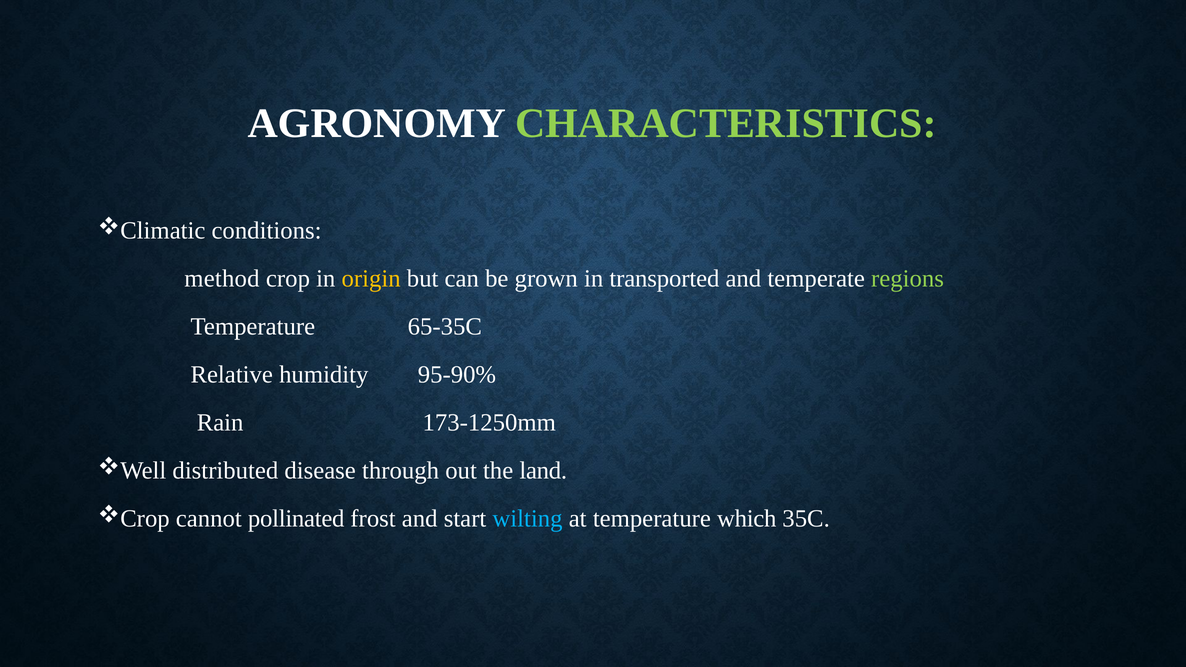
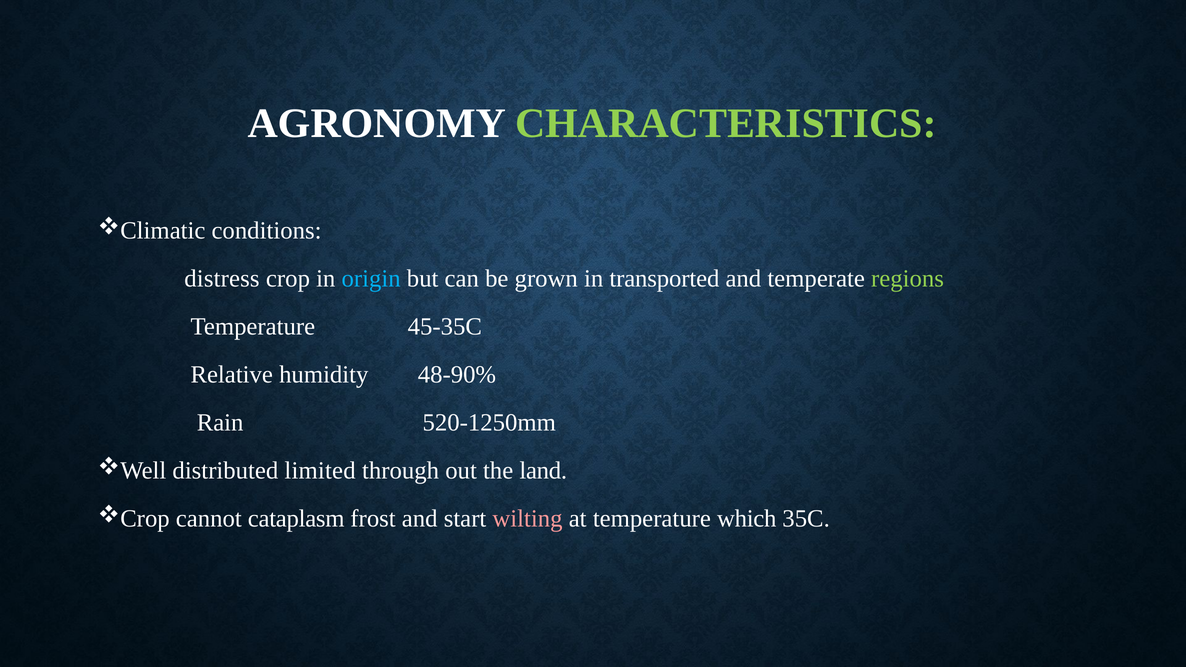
method: method -> distress (222, 279)
origin colour: yellow -> light blue (371, 279)
65-35C: 65-35C -> 45-35C (445, 327)
95-90%: 95-90% -> 48-90% (457, 375)
173-1250mm: 173-1250mm -> 520-1250mm (489, 423)
disease: disease -> limited (320, 471)
pollinated: pollinated -> cataplasm (296, 518)
wilting colour: light blue -> pink (528, 518)
